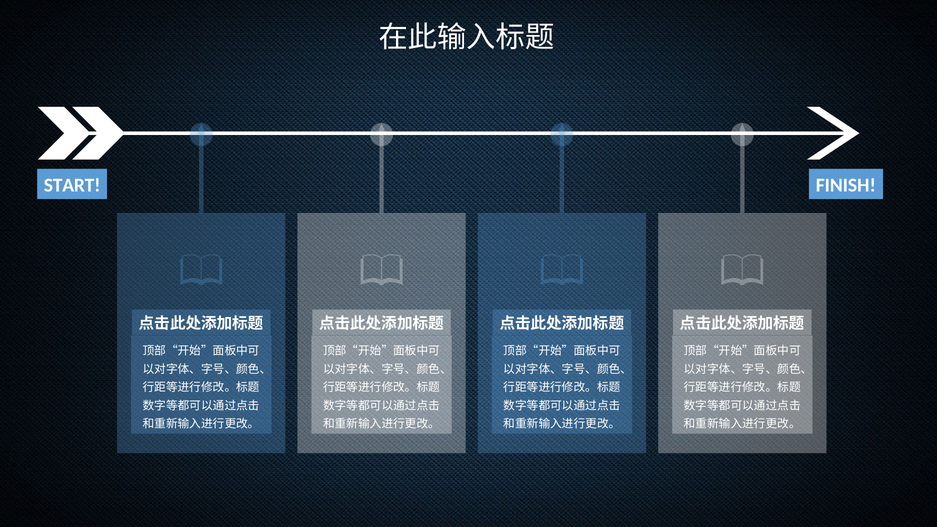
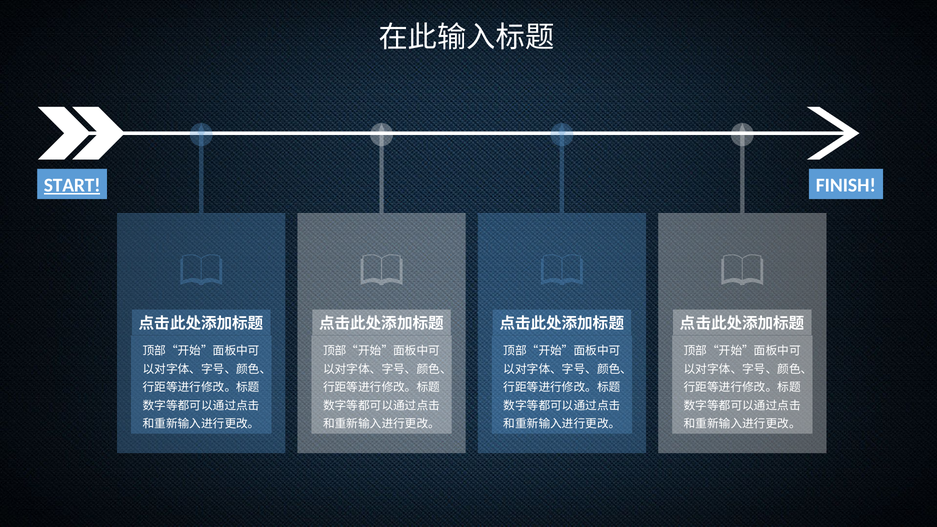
START underline: none -> present (72, 185)
